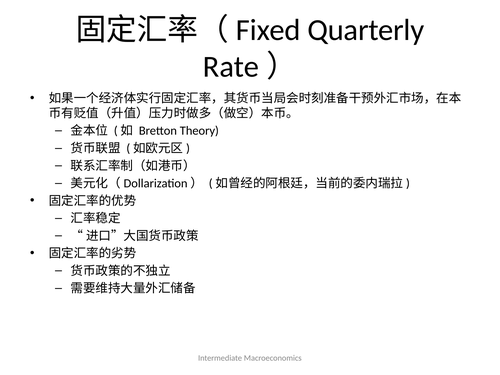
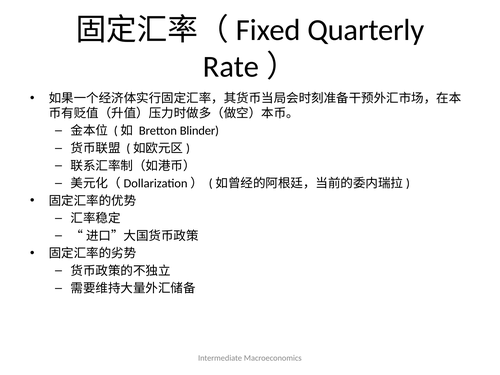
Theory: Theory -> Blinder (199, 131)
